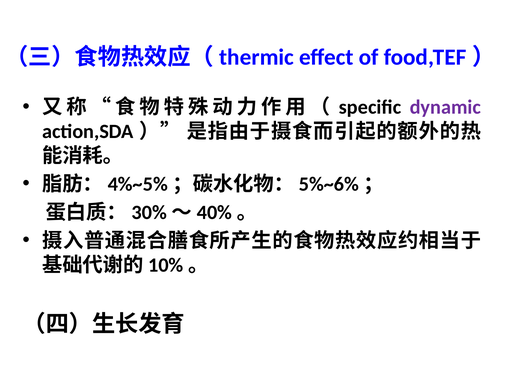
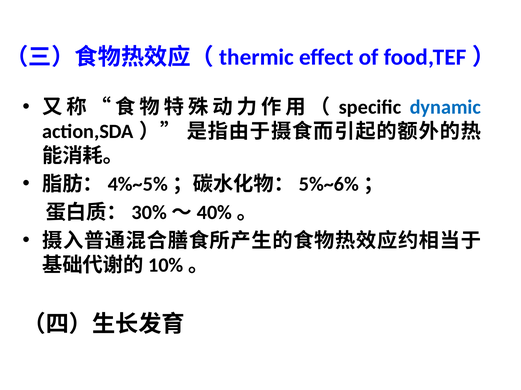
dynamic colour: purple -> blue (445, 107)
